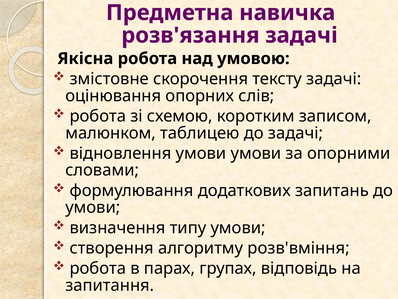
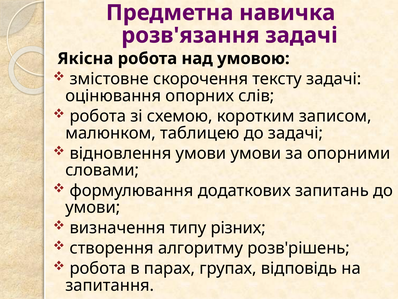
типу умови: умови -> різних (238, 227)
розв'вміння: розв'вміння -> розв'рішень (299, 248)
